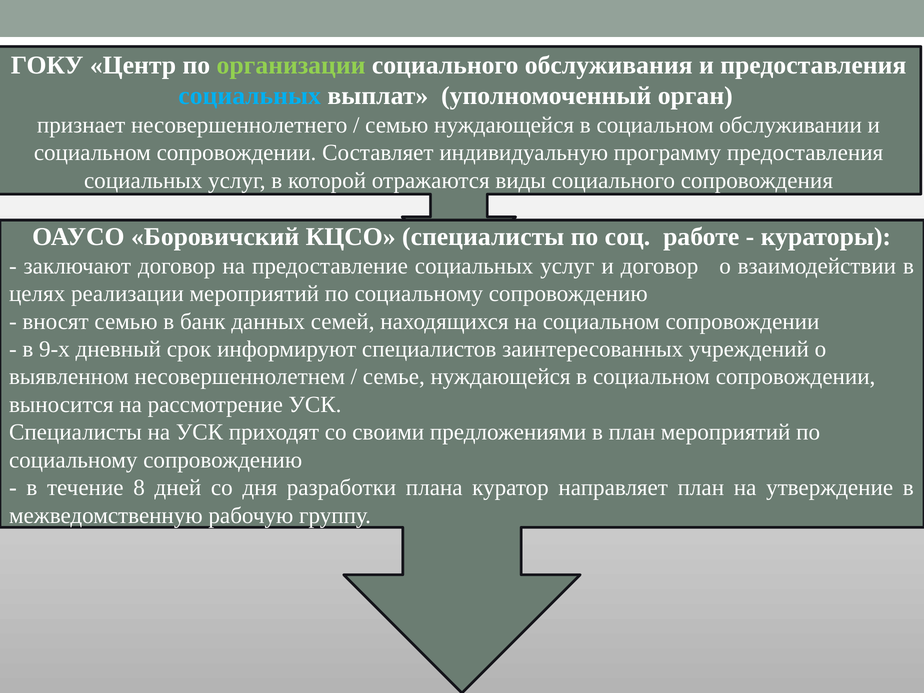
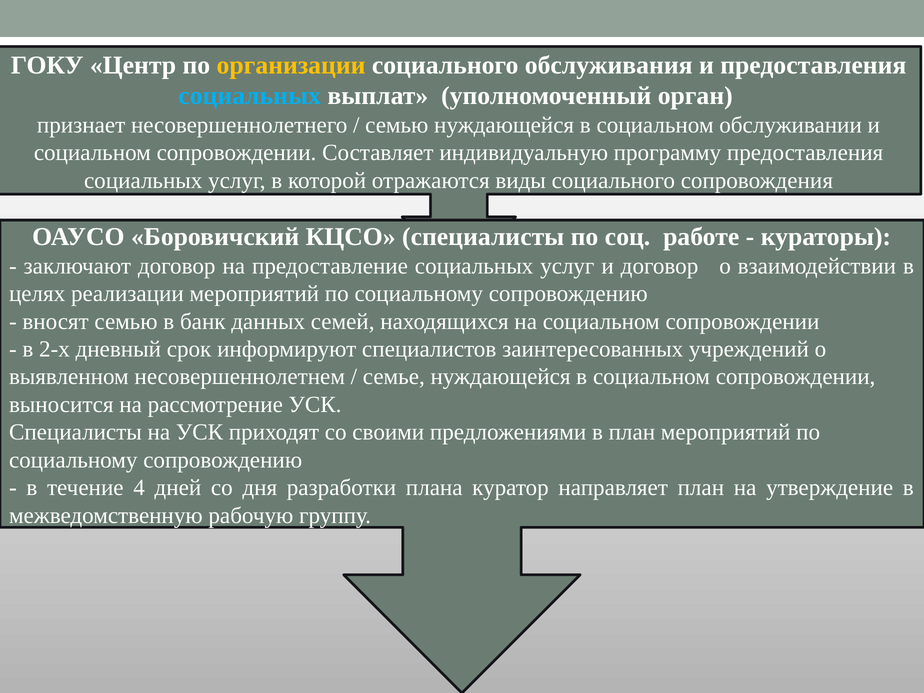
организации colour: light green -> yellow (291, 65)
9-х: 9-х -> 2-х (54, 349)
8: 8 -> 4 (139, 488)
